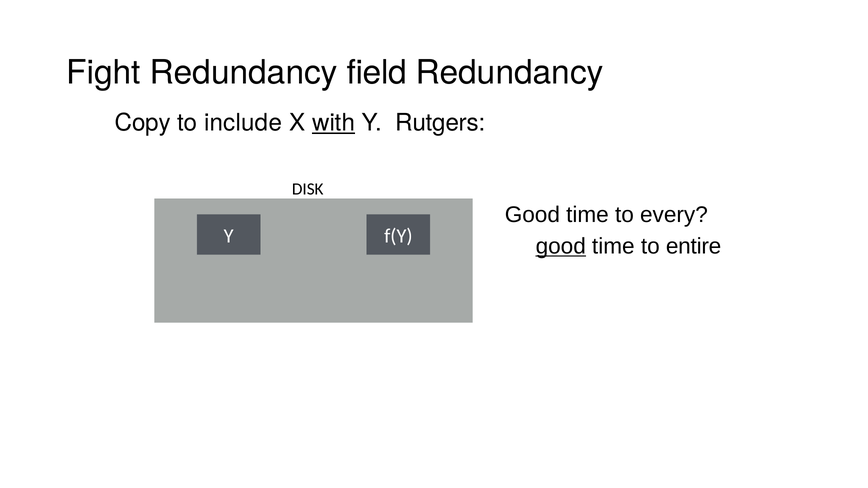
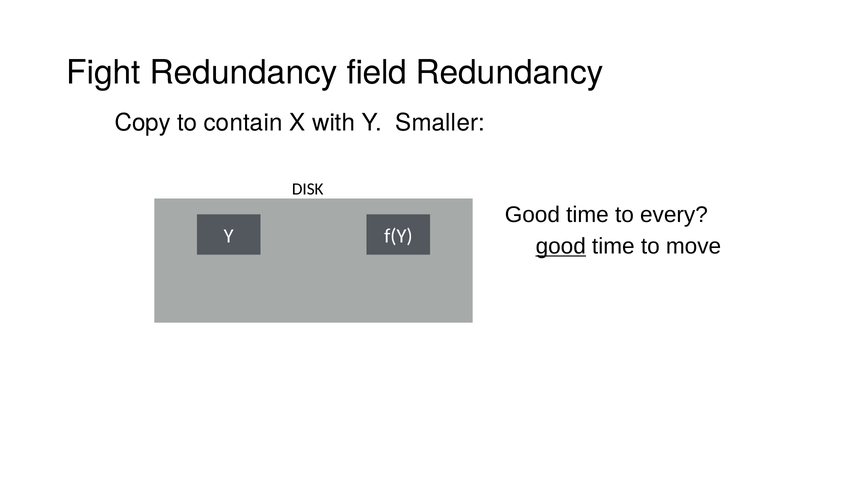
include: include -> contain (243, 123)
with underline: present -> none (334, 123)
Rutgers: Rutgers -> Smaller (440, 123)
entire: entire -> move (693, 246)
